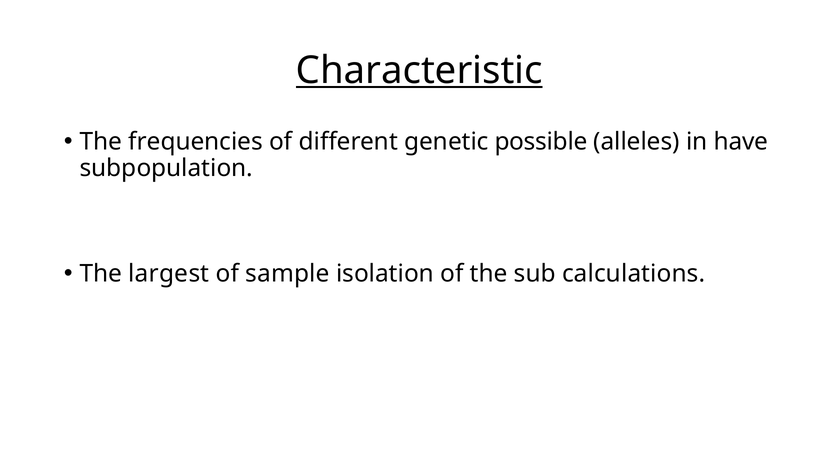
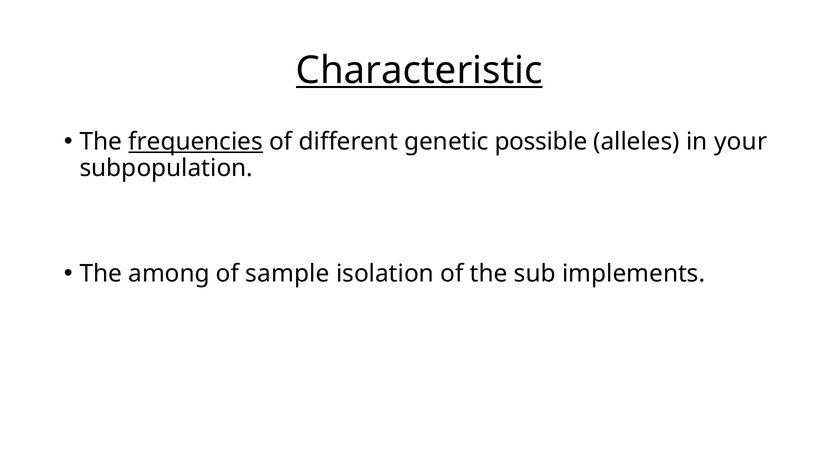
frequencies underline: none -> present (196, 142)
have: have -> your (741, 142)
largest: largest -> among (169, 274)
calculations: calculations -> implements (634, 274)
